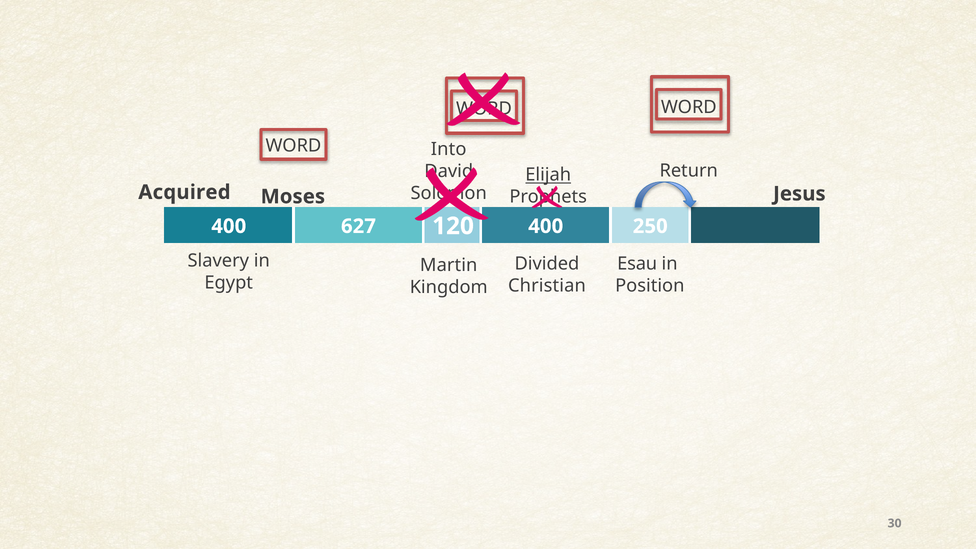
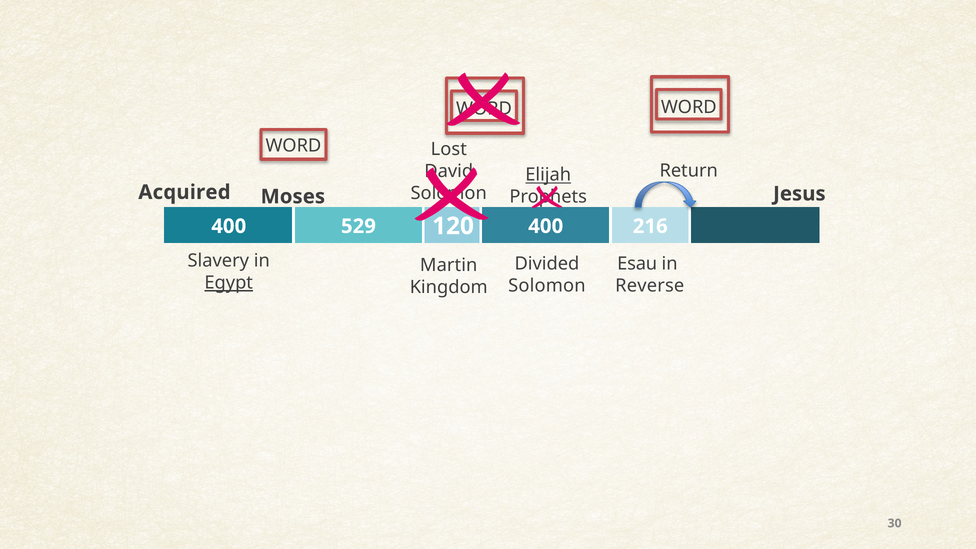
Into: Into -> Lost (449, 149)
627: 627 -> 529 (358, 226)
250: 250 -> 216 (650, 226)
Egypt underline: none -> present (229, 283)
Christian: Christian -> Solomon (547, 286)
Position: Position -> Reverse (650, 286)
